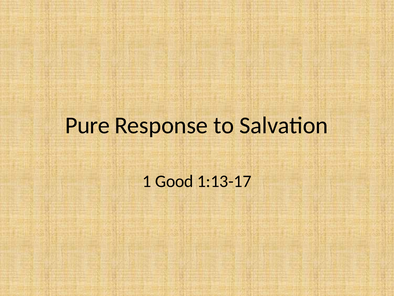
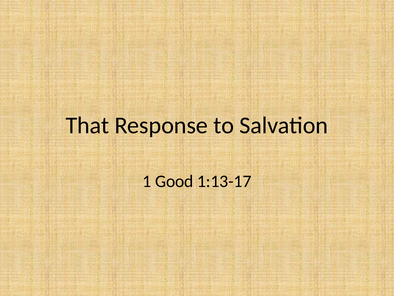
Pure: Pure -> That (87, 125)
